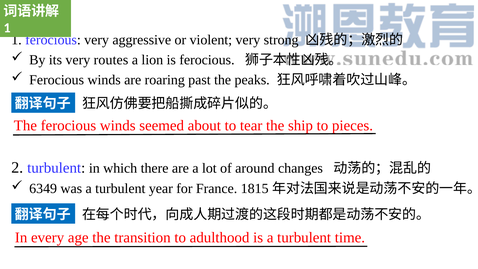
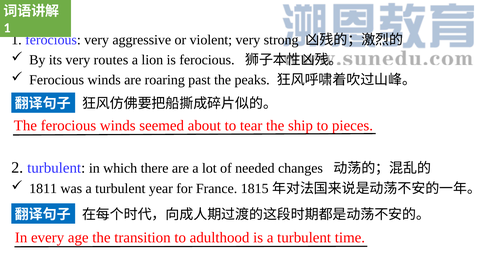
around: around -> needed (255, 168)
6349: 6349 -> 1811 (43, 189)
